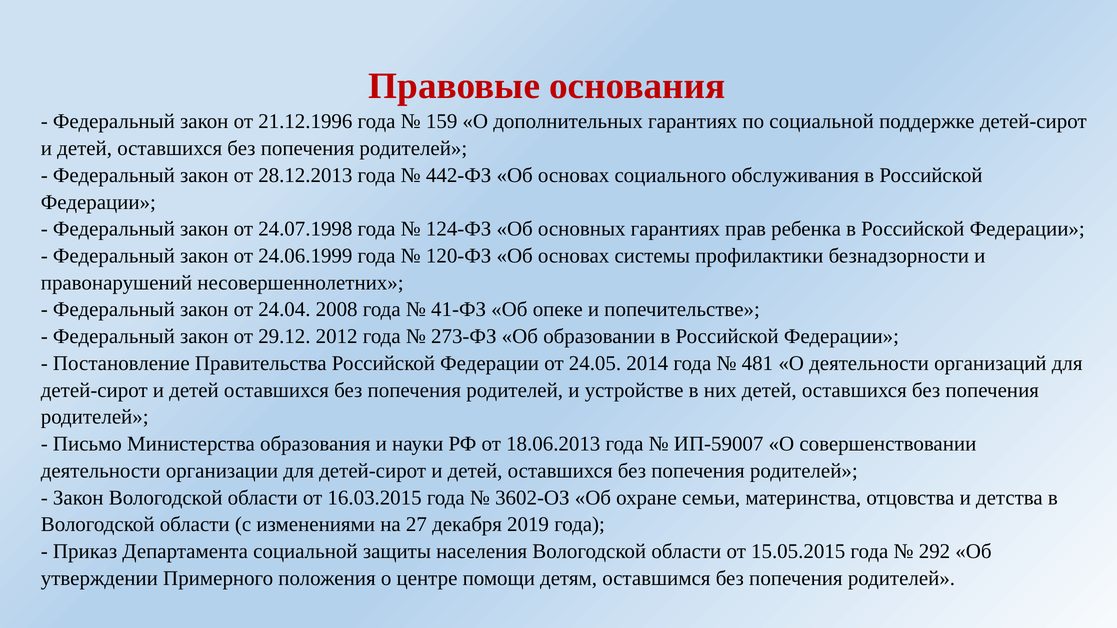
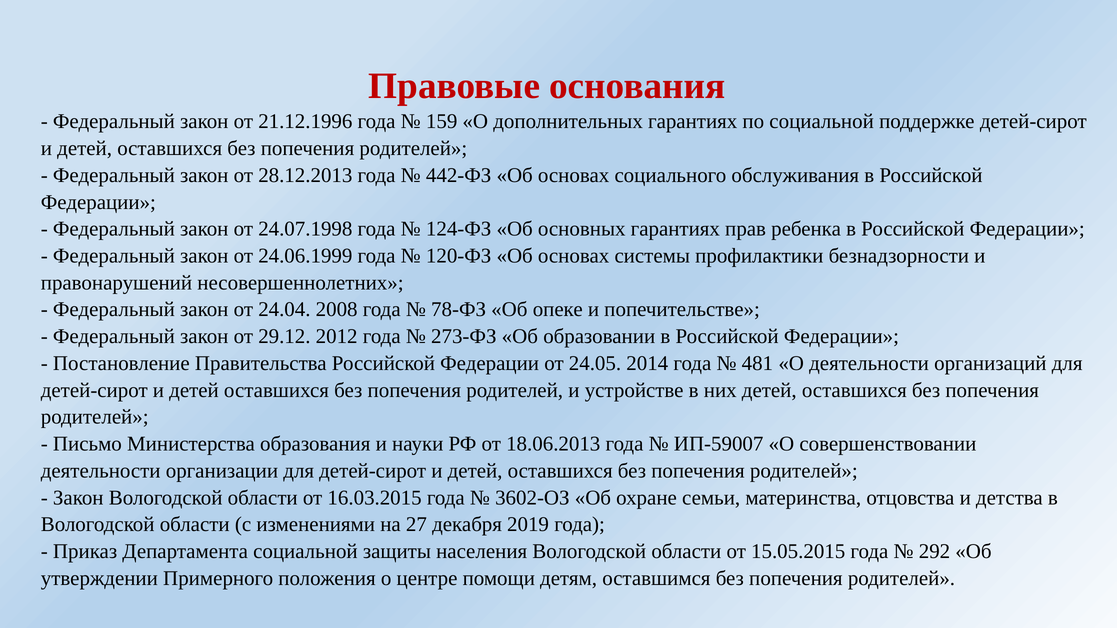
41-ФЗ: 41-ФЗ -> 78-ФЗ (459, 310)
